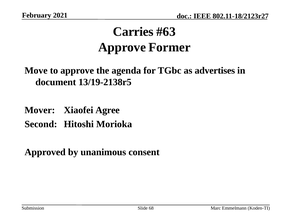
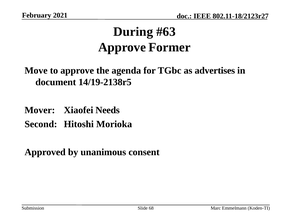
Carries: Carries -> During (133, 32)
13/19-2138r5: 13/19-2138r5 -> 14/19-2138r5 (105, 82)
Agree: Agree -> Needs (108, 110)
